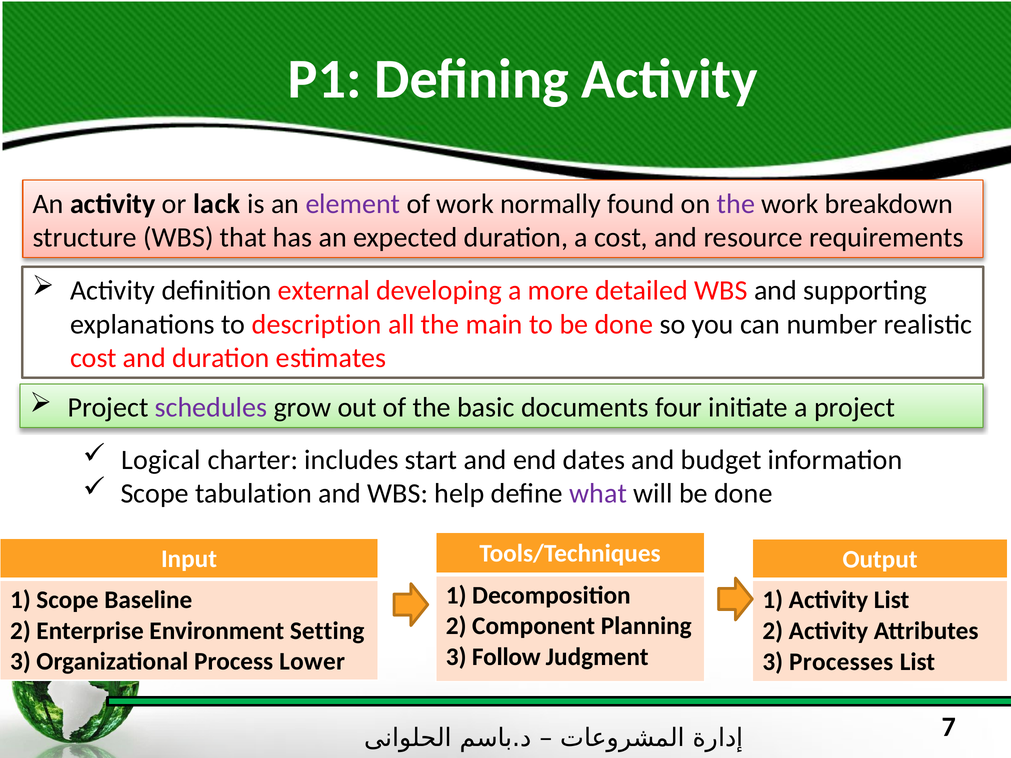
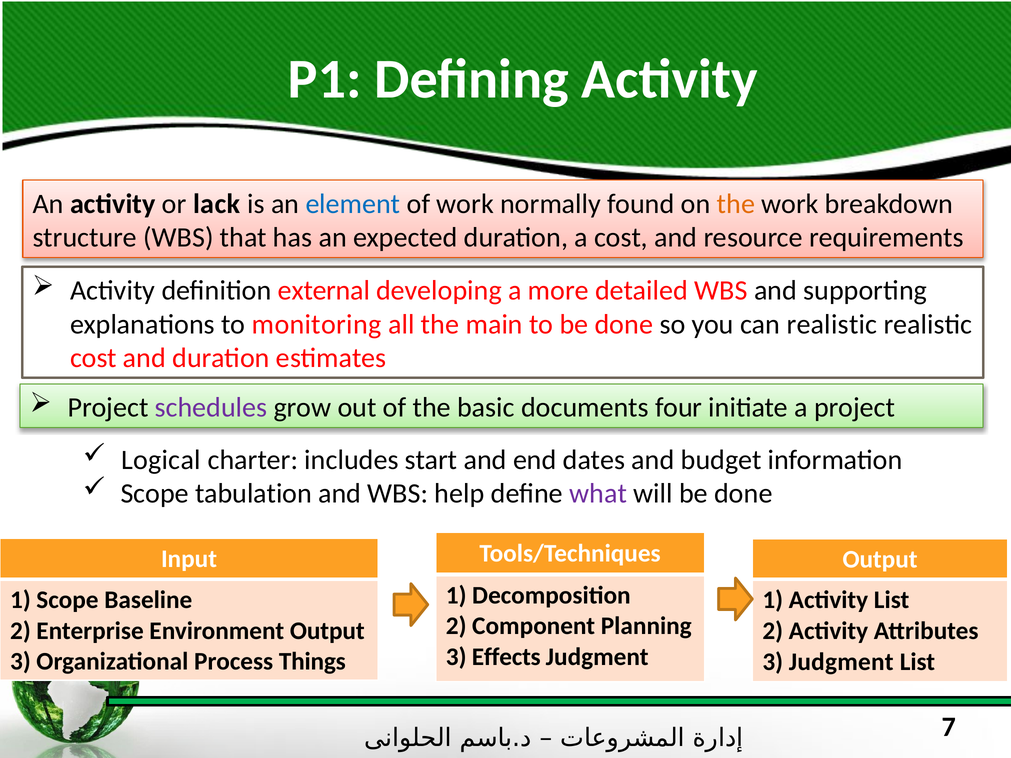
element colour: purple -> blue (353, 204)
the colour: purple -> orange (736, 204)
description: description -> monitoring (317, 324)
can number: number -> realistic (832, 324)
Environment Setting: Setting -> Output (327, 631)
Follow: Follow -> Effects (506, 657)
Lower: Lower -> Things (312, 662)
3 Processes: Processes -> Judgment (841, 662)
